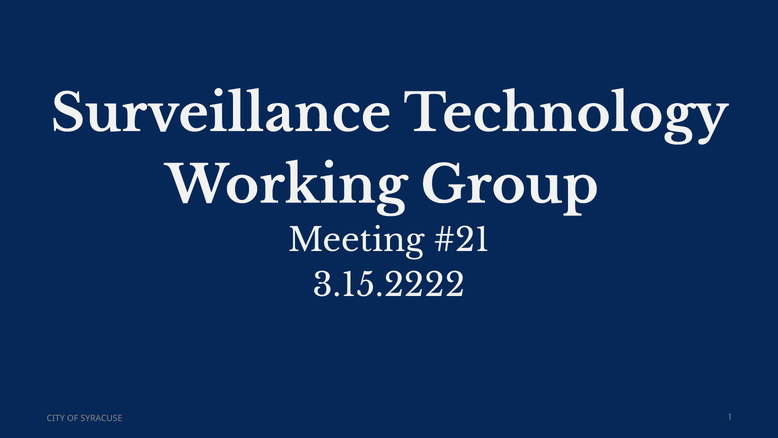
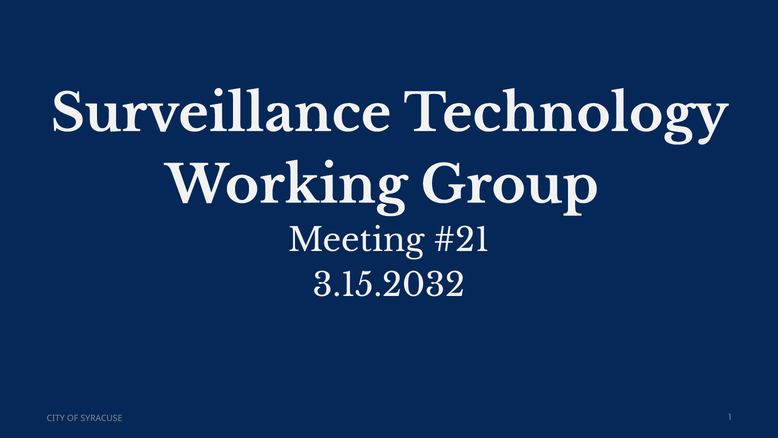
3.15.2222: 3.15.2222 -> 3.15.2032 (389, 285)
